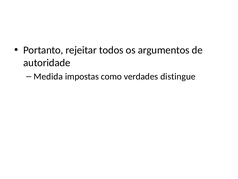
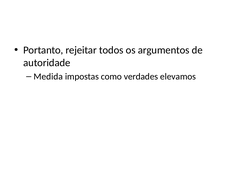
distingue: distingue -> elevamos (178, 76)
